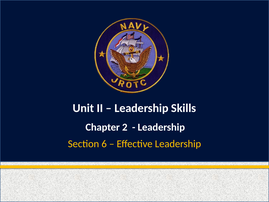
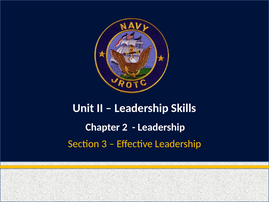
6: 6 -> 3 (104, 144)
